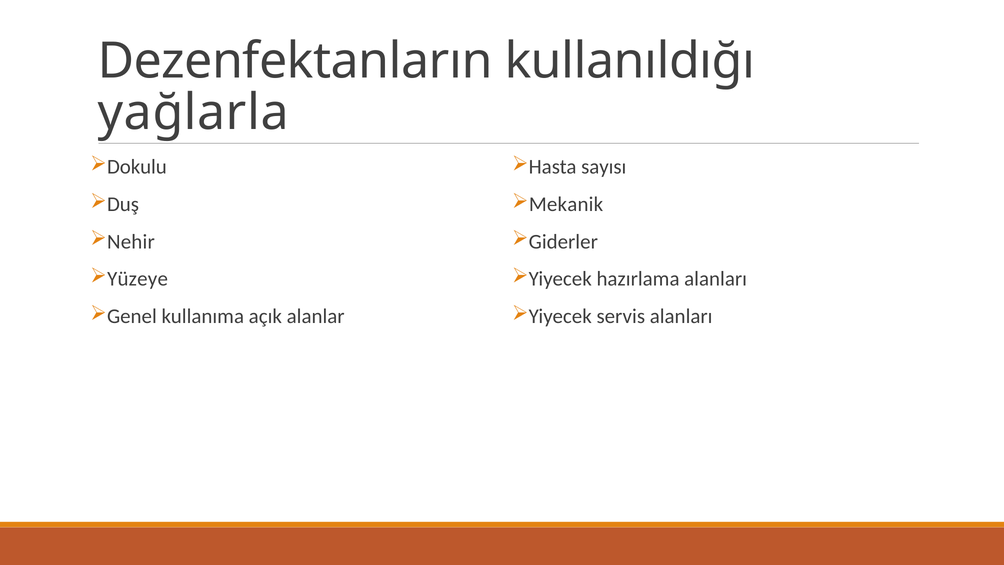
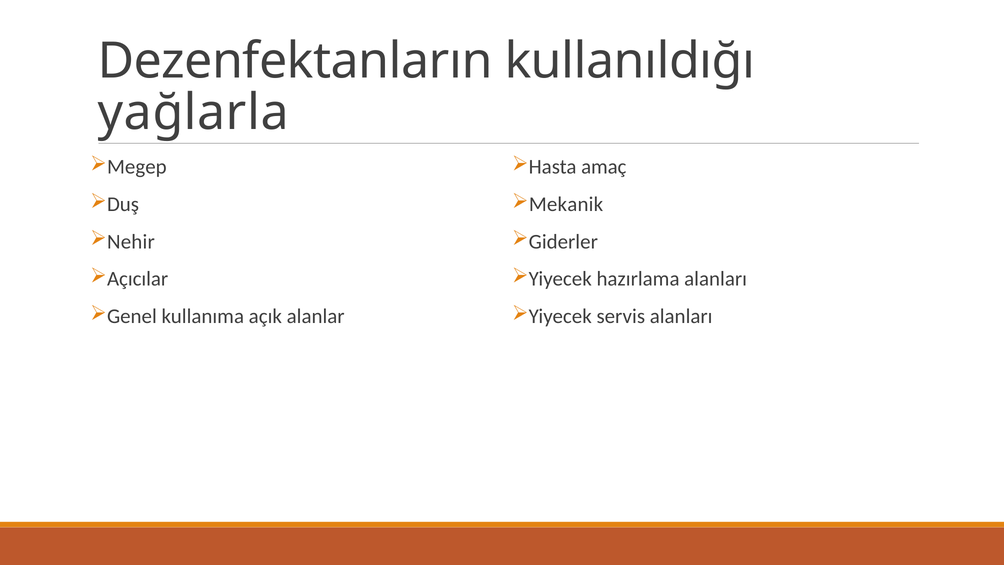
Dokulu: Dokulu -> Megep (137, 167)
sayısı: sayısı -> amaç (604, 167)
Yüzeye: Yüzeye -> Açıcılar (138, 279)
